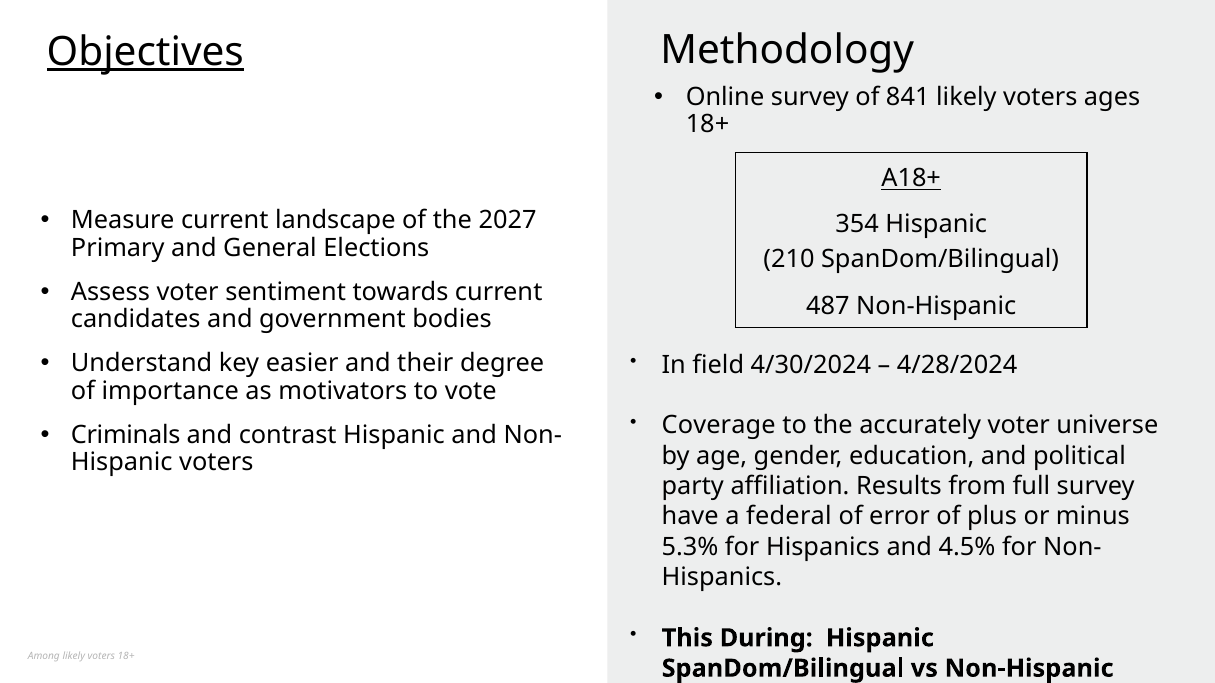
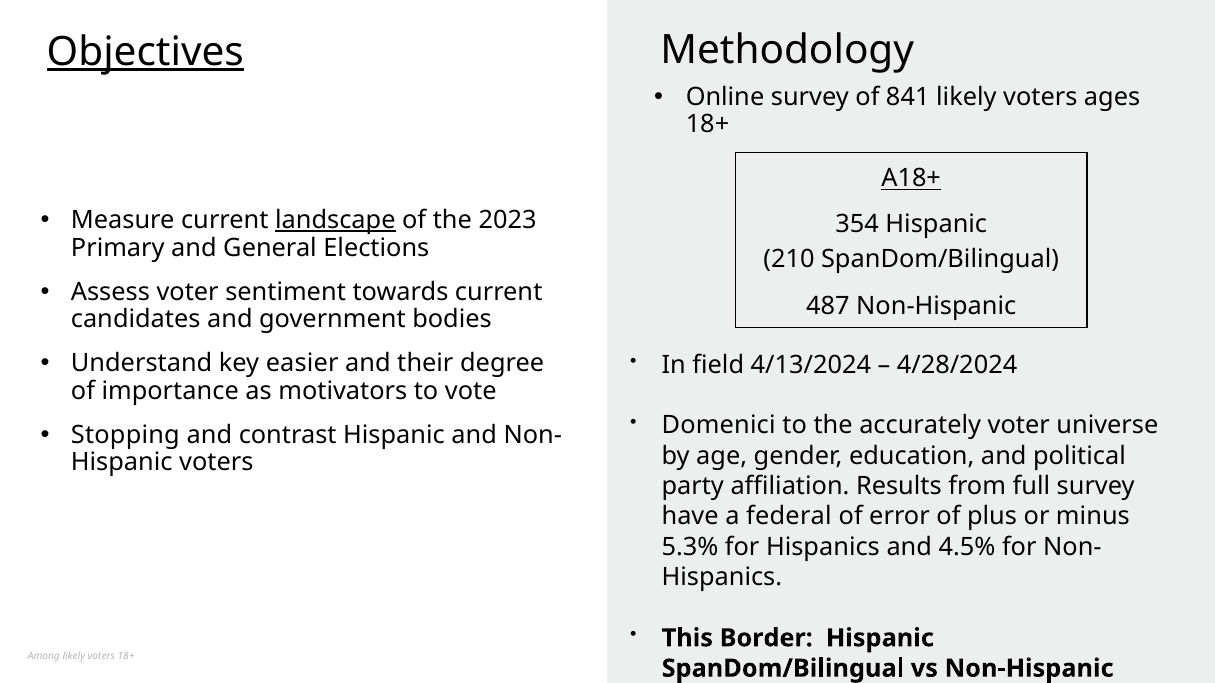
landscape underline: none -> present (335, 220)
2027: 2027 -> 2023 (508, 220)
4/30/2024: 4/30/2024 -> 4/13/2024 (811, 365)
Coverage: Coverage -> Domenici (719, 426)
Criminals: Criminals -> Stopping (125, 435)
During: During -> Border (766, 638)
